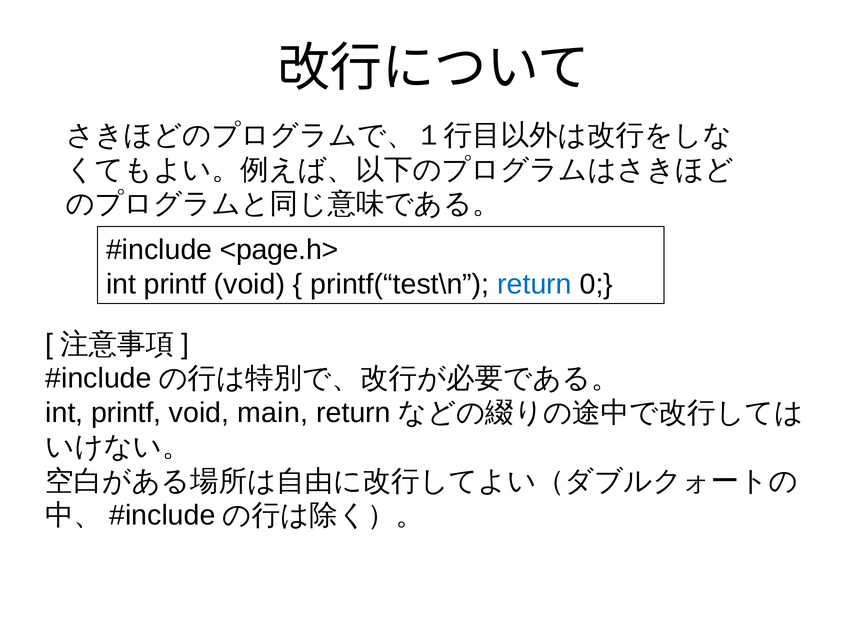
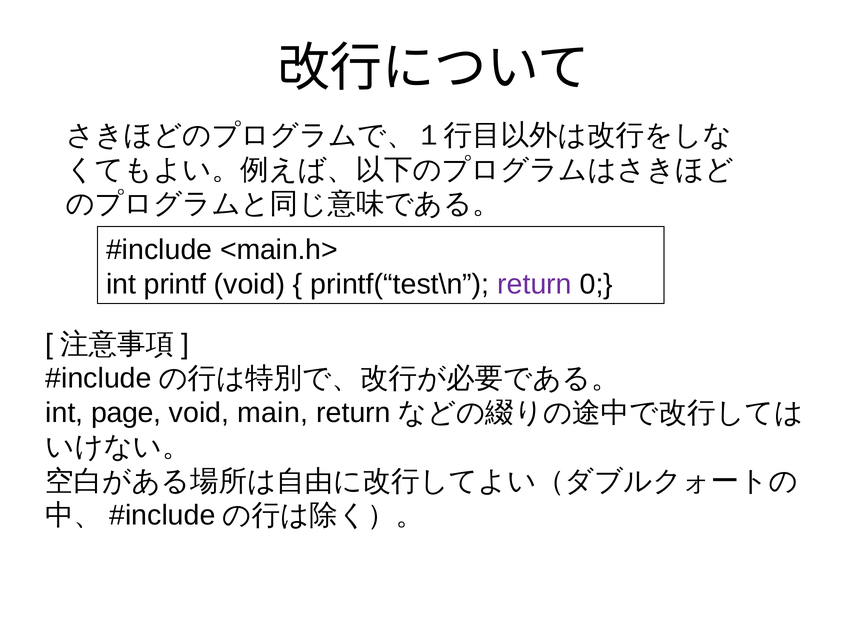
<page.h>: <page.h> -> <main.h> (279, 250)
return colour: blue -> purple (535, 284)
printf: printf -> page (126, 413)
